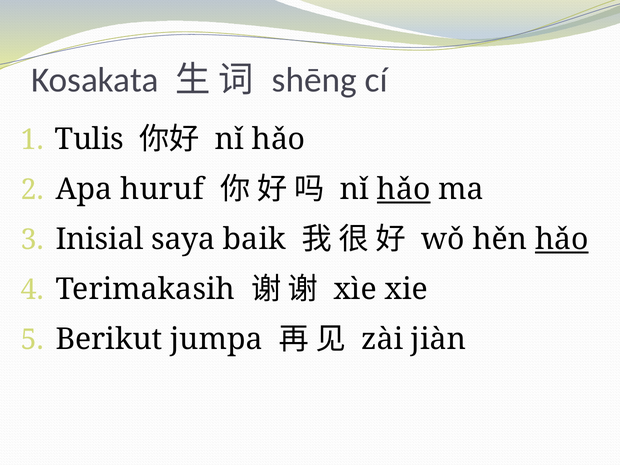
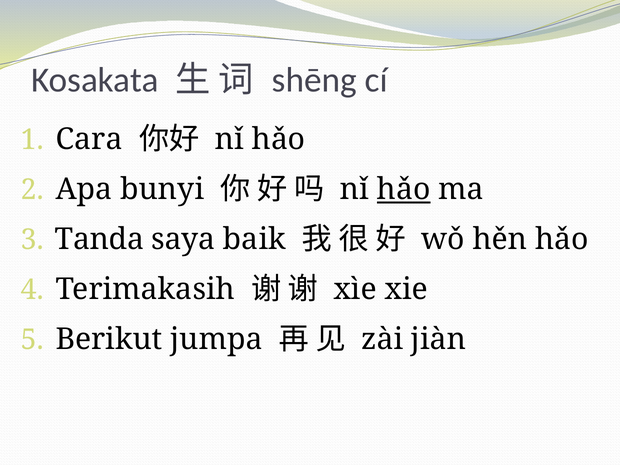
Tulis: Tulis -> Cara (89, 140)
huruf: huruf -> bunyi (162, 189)
Inisial: Inisial -> Tanda (100, 239)
hǎo underline: present -> none (562, 239)
